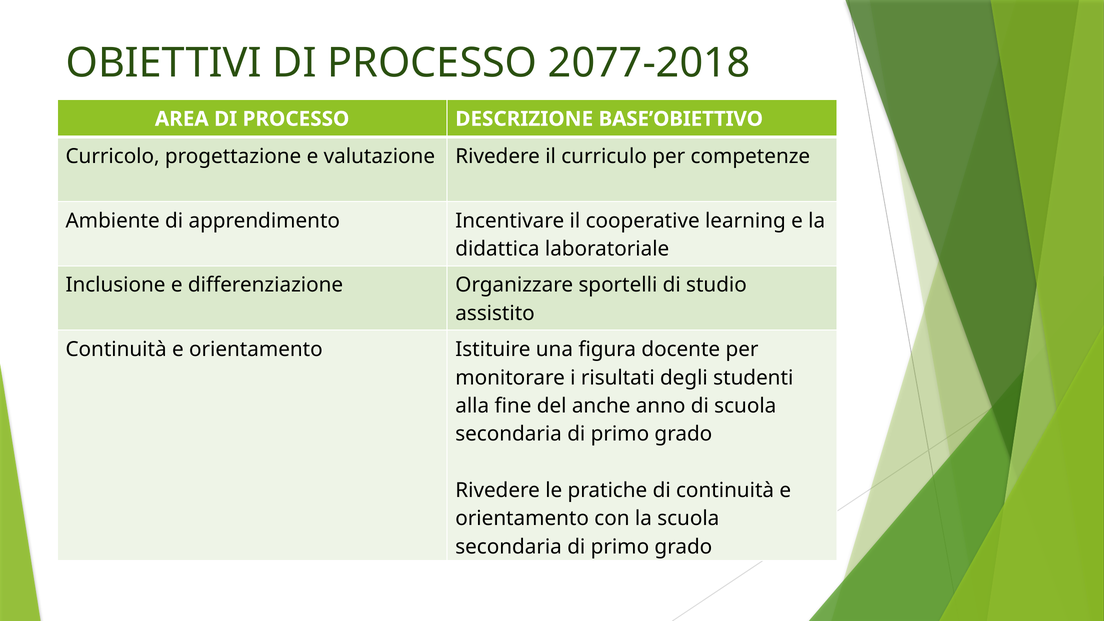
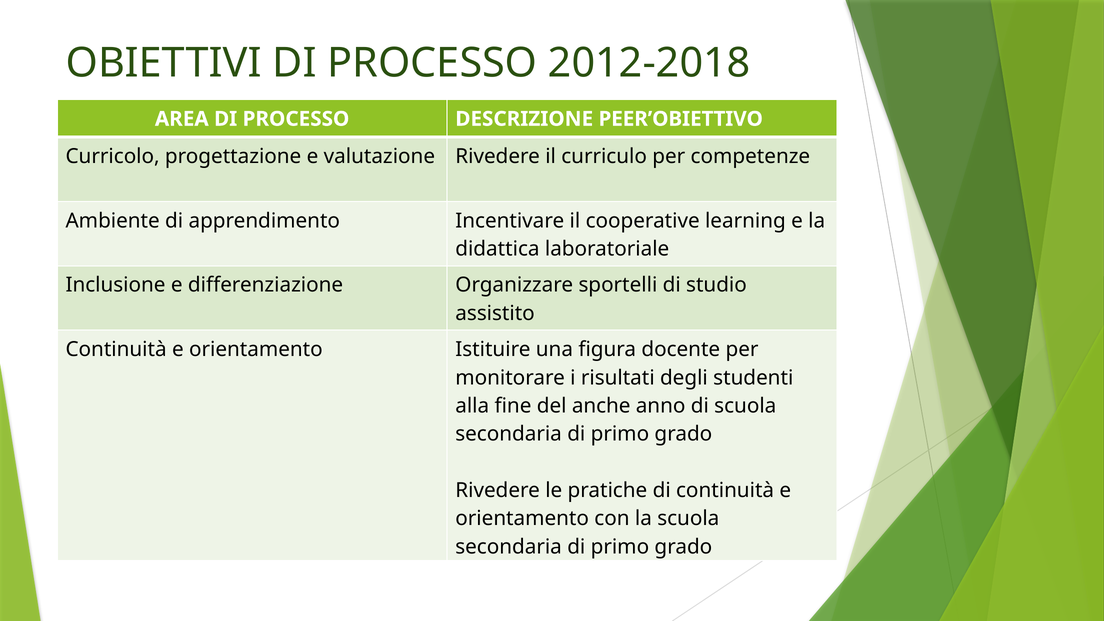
2077-2018: 2077-2018 -> 2012-2018 (649, 63)
BASE’OBIETTIVO: BASE’OBIETTIVO -> PEER’OBIETTIVO (681, 119)
